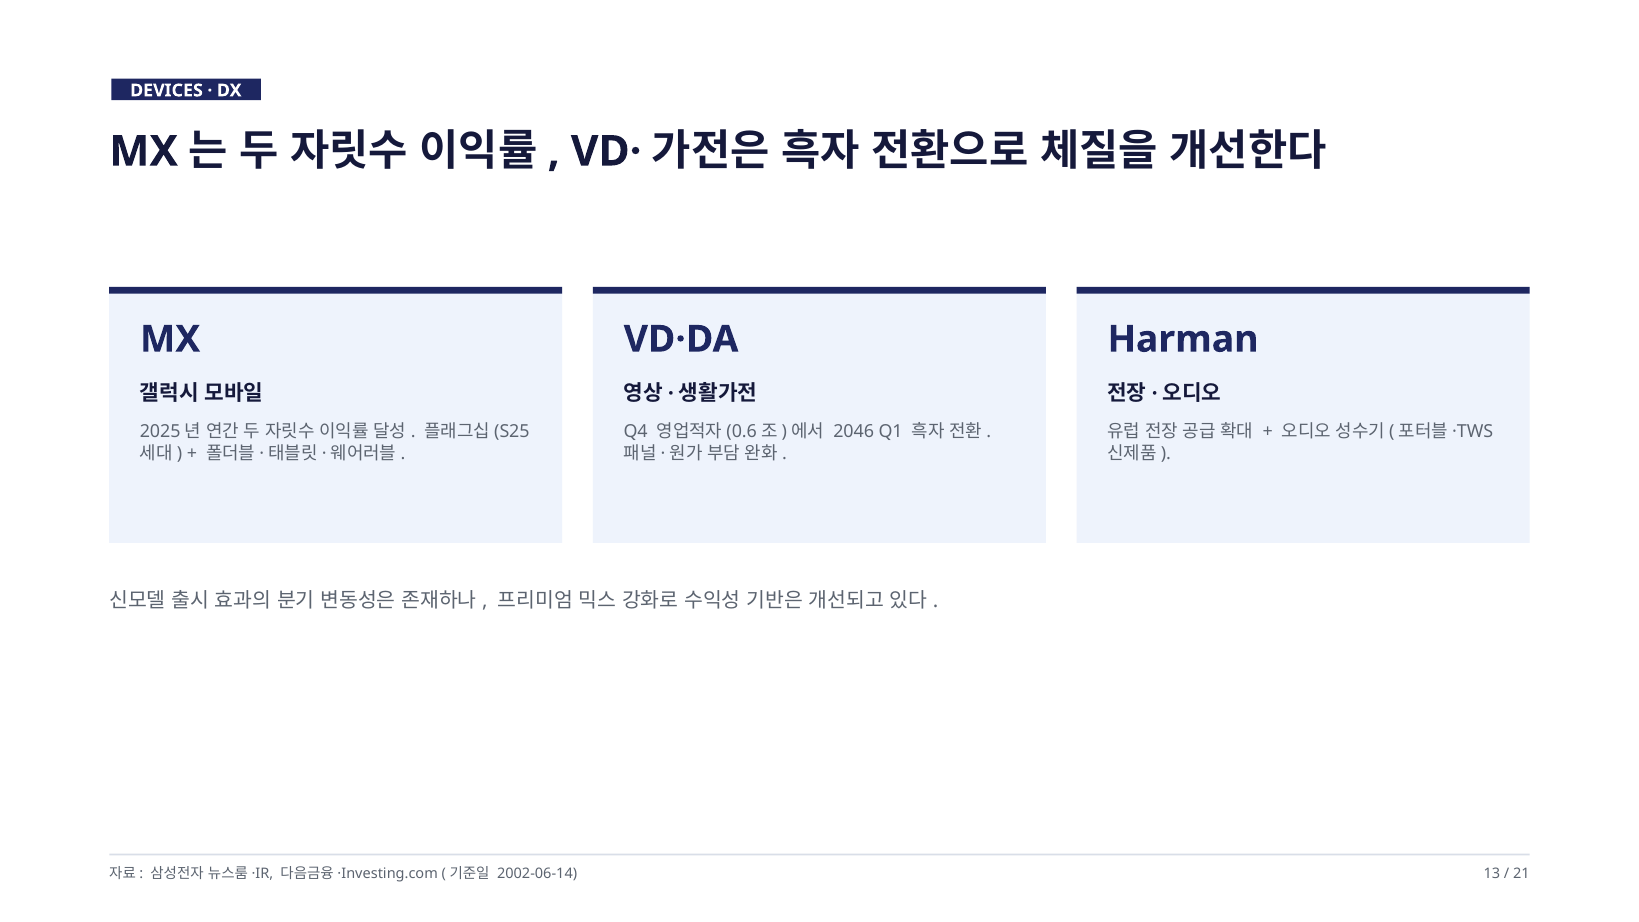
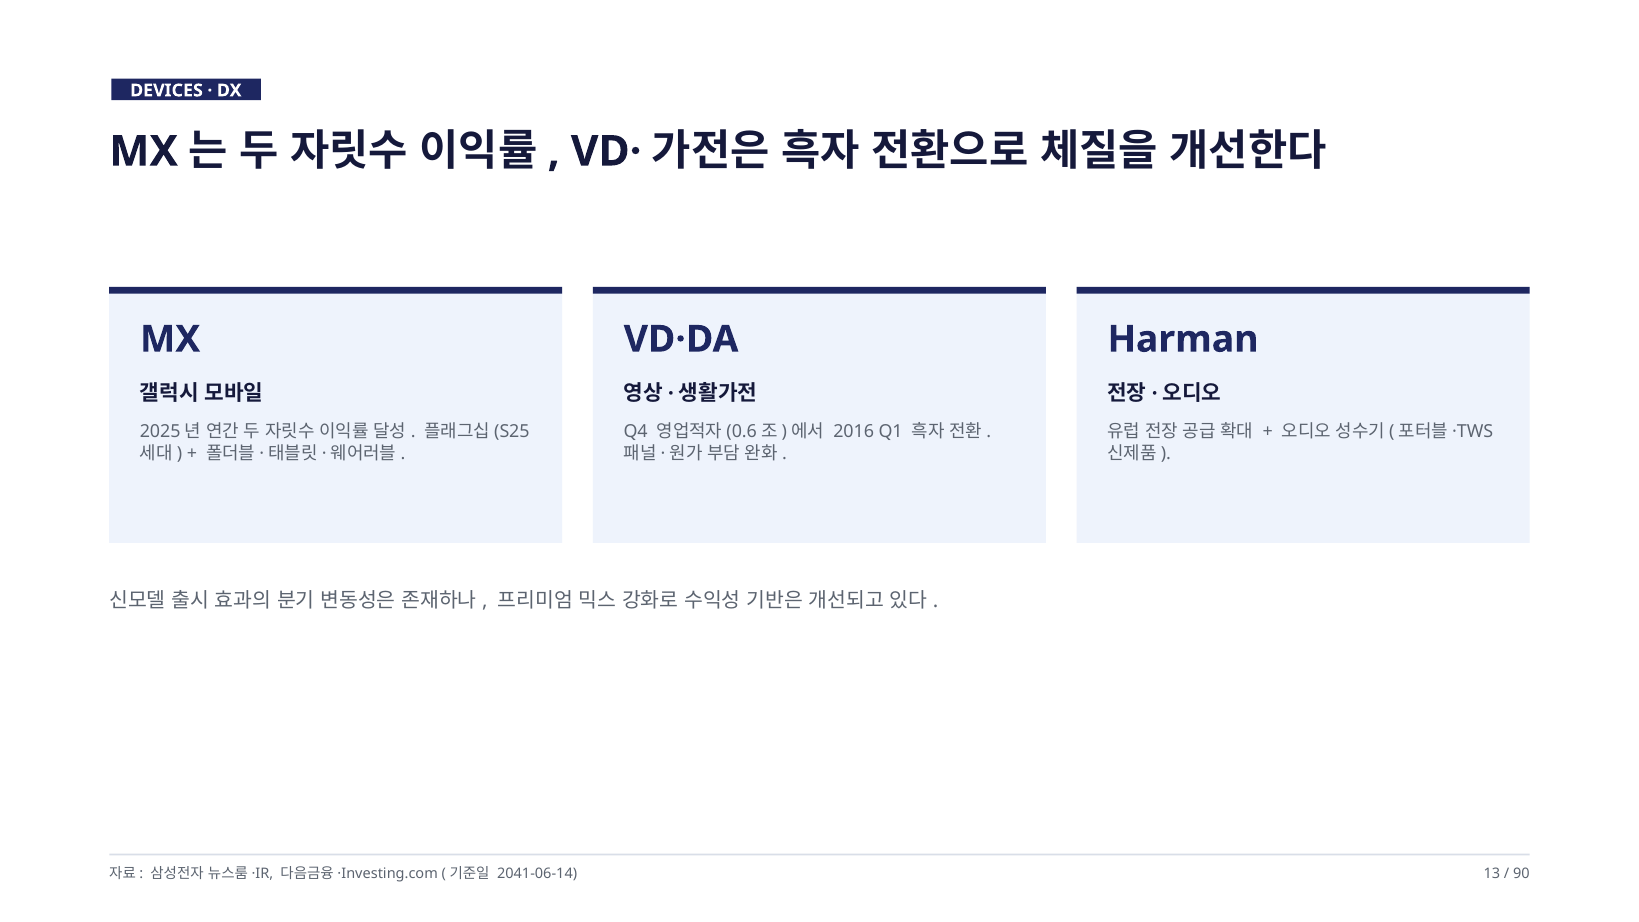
2046: 2046 -> 2016 (854, 432)
2002-06-14: 2002-06-14 -> 2041-06-14 (537, 874)
21: 21 -> 90 (1521, 874)
